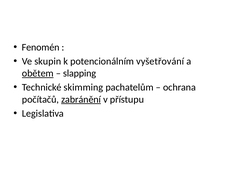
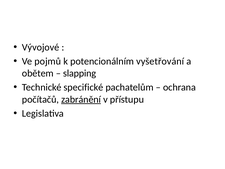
Fenomén: Fenomén -> Vývojové (41, 47)
skupin: skupin -> pojmů (48, 61)
obětem underline: present -> none (38, 73)
skimming: skimming -> specifické (83, 87)
